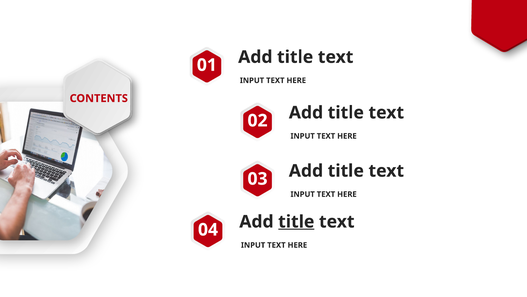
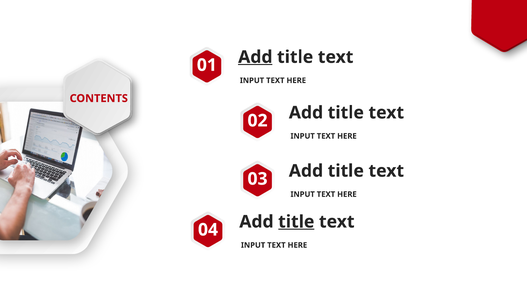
Add underline: none -> present (255, 57)
